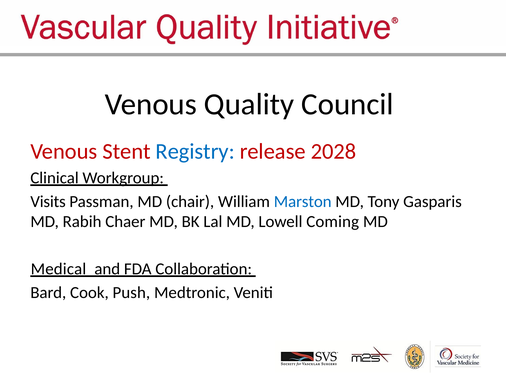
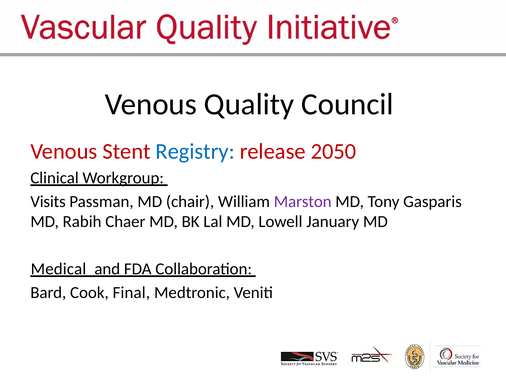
2028: 2028 -> 2050 (333, 152)
Marston colour: blue -> purple (303, 202)
Coming: Coming -> January (333, 222)
Push: Push -> Final (131, 293)
